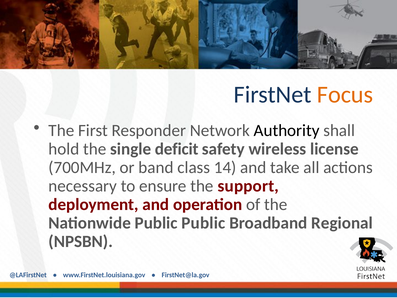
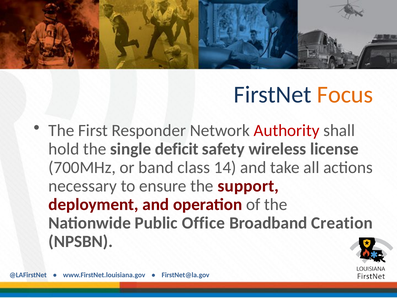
Authority colour: black -> red (287, 130)
Public Public: Public -> Office (203, 223)
Regional: Regional -> Creation (342, 223)
